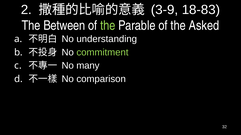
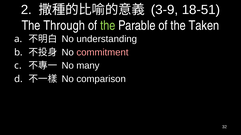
18-83: 18-83 -> 18-51 (201, 10)
Between: Between -> Through (64, 26)
Asked: Asked -> Taken (204, 26)
commitment colour: light green -> pink (102, 52)
